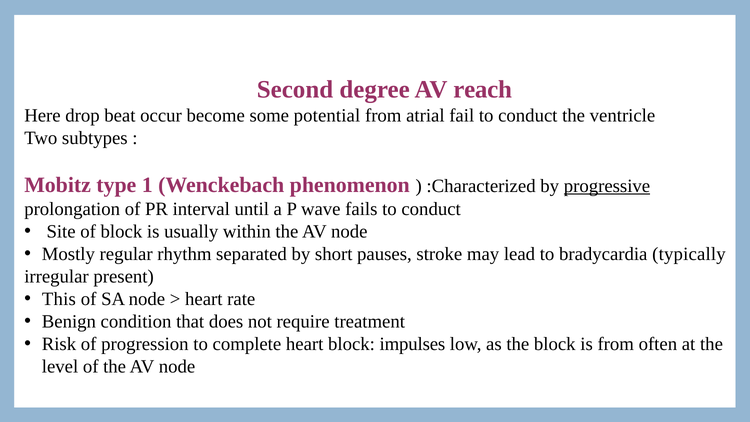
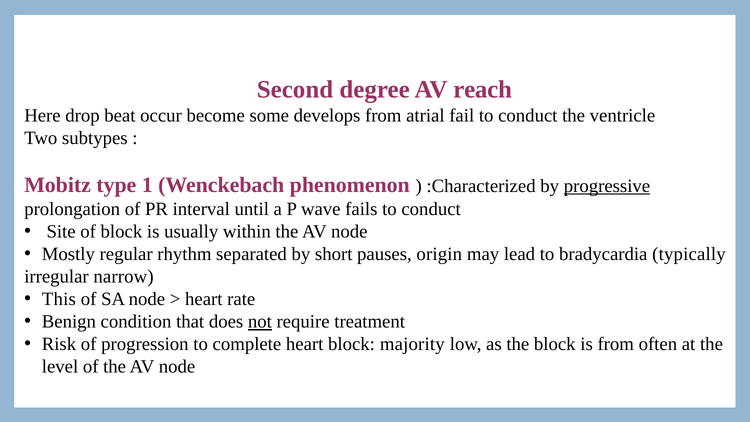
potential: potential -> develops (327, 115)
stroke: stroke -> origin (439, 254)
present: present -> narrow (124, 277)
not underline: none -> present (260, 322)
impulses: impulses -> majority (412, 344)
